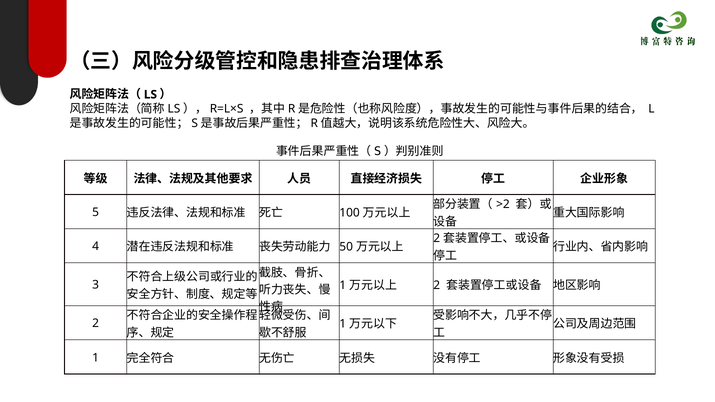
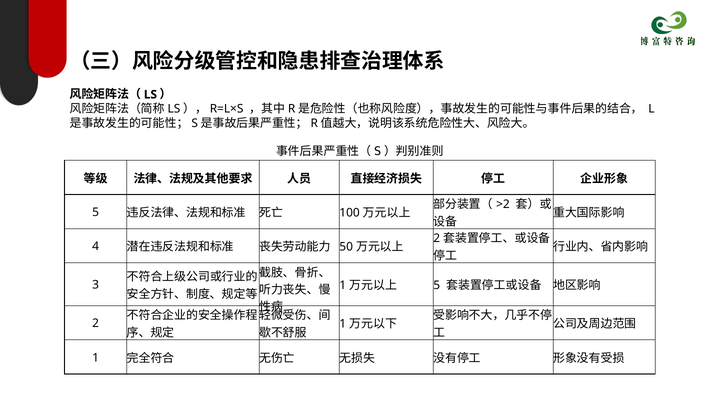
2: 2 -> 5 (437, 286)
